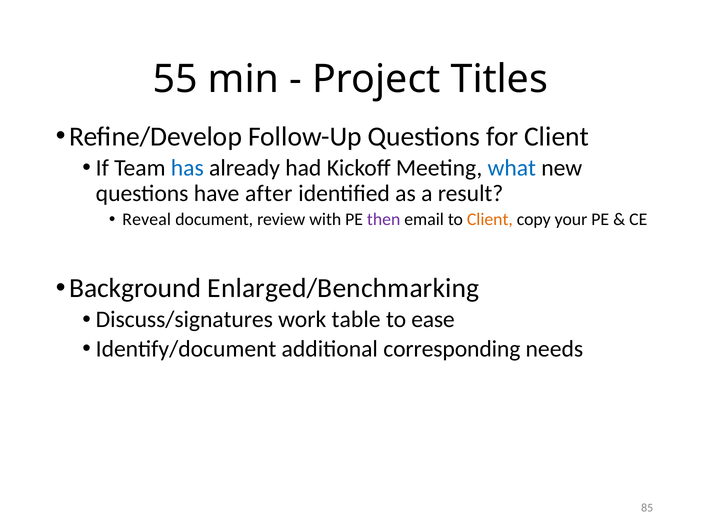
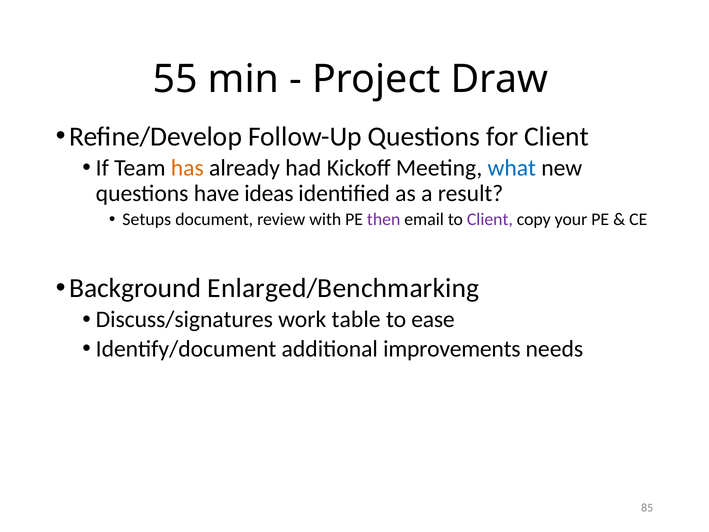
Titles: Titles -> Draw (499, 79)
has colour: blue -> orange (187, 168)
after: after -> ideas (269, 193)
Reveal: Reveal -> Setups (147, 219)
Client colour: orange -> purple (490, 219)
corresponding: corresponding -> improvements (452, 349)
